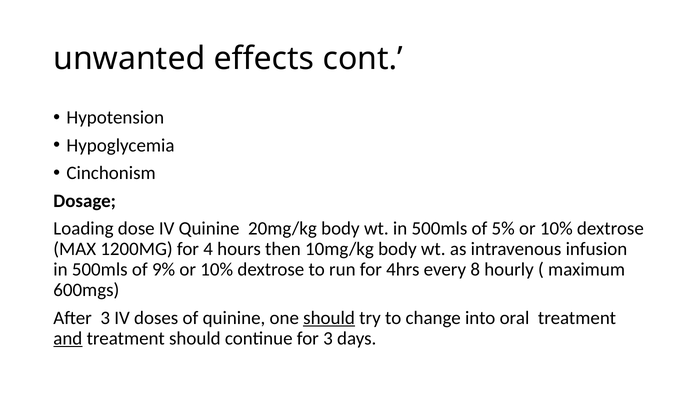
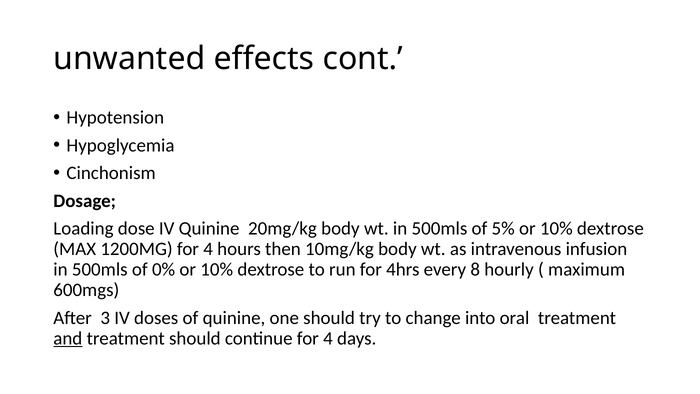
9%: 9% -> 0% (164, 270)
should underline: present -> none (329, 318)
continue for 3: 3 -> 4 (328, 338)
